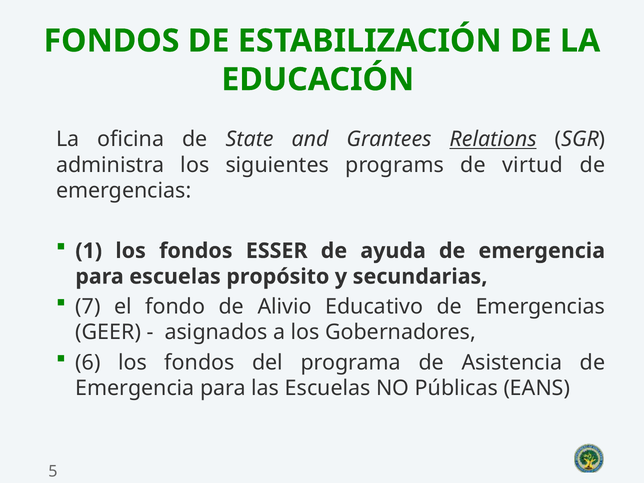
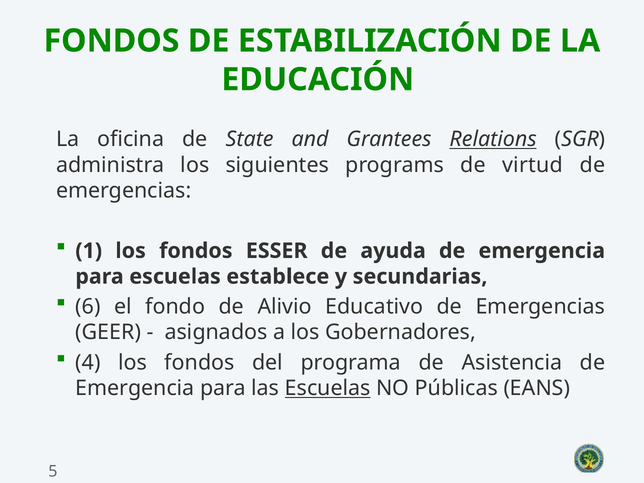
propósito: propósito -> establece (278, 277)
7: 7 -> 6 (88, 307)
6: 6 -> 4 (88, 362)
Escuelas underline: none -> present (328, 388)
